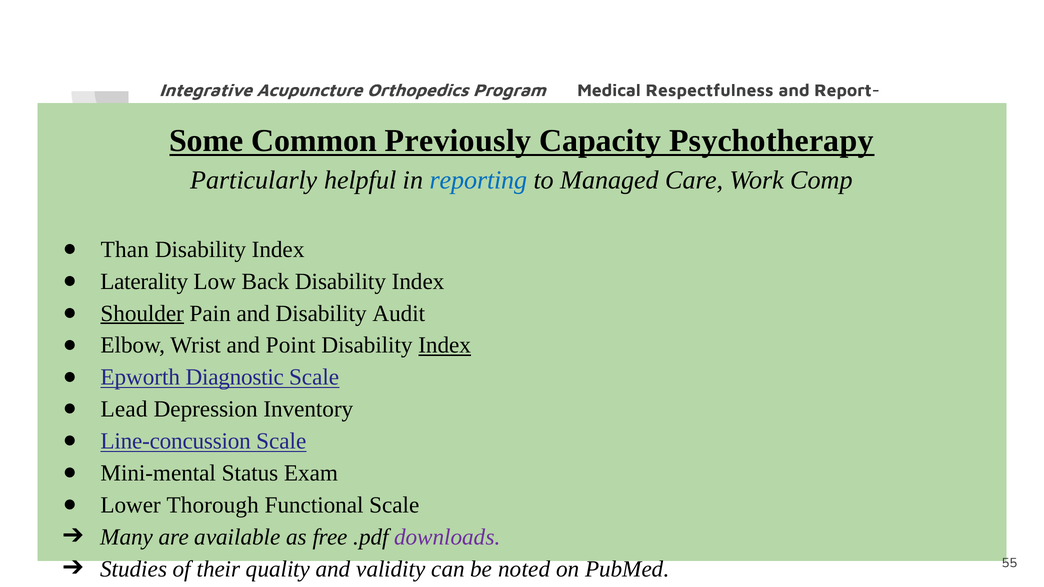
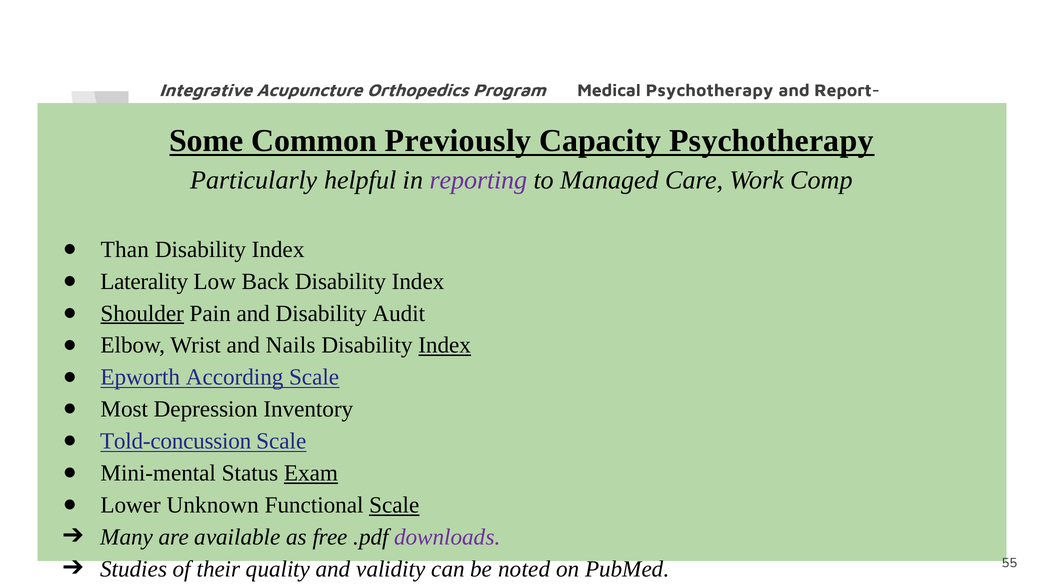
Respectfulness: Respectfulness -> Psychotherapy (709, 90)
reporting colour: blue -> purple (479, 180)
Point: Point -> Nails (291, 346)
Diagnostic: Diagnostic -> According (235, 377)
Lead: Lead -> Most (124, 409)
Line-concussion: Line-concussion -> Told-concussion (176, 441)
Exam underline: none -> present (311, 473)
Thorough: Thorough -> Unknown (213, 505)
Scale underline: none -> present (394, 505)
